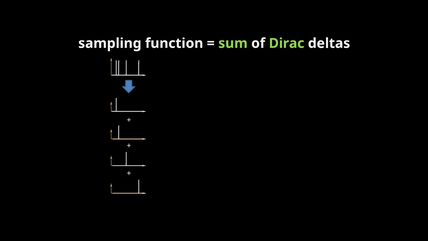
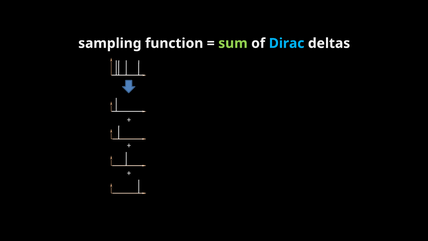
Dirac colour: light green -> light blue (287, 43)
